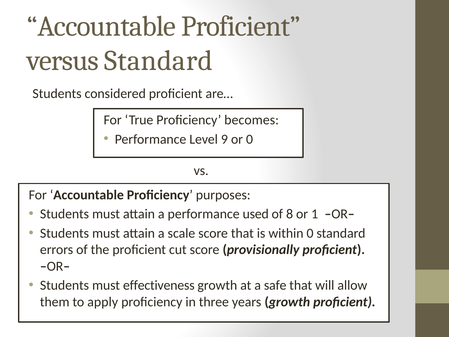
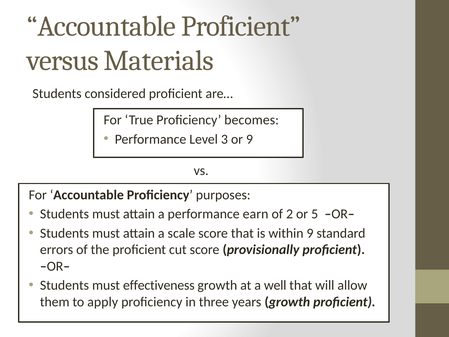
versus Standard: Standard -> Materials (159, 61)
9: 9 -> 3 (224, 139)
or 0: 0 -> 9 (250, 139)
used: used -> earn (256, 214)
8: 8 -> 2 (290, 214)
1: 1 -> 5 (315, 214)
within 0: 0 -> 9 (310, 233)
safe: safe -> well (275, 285)
